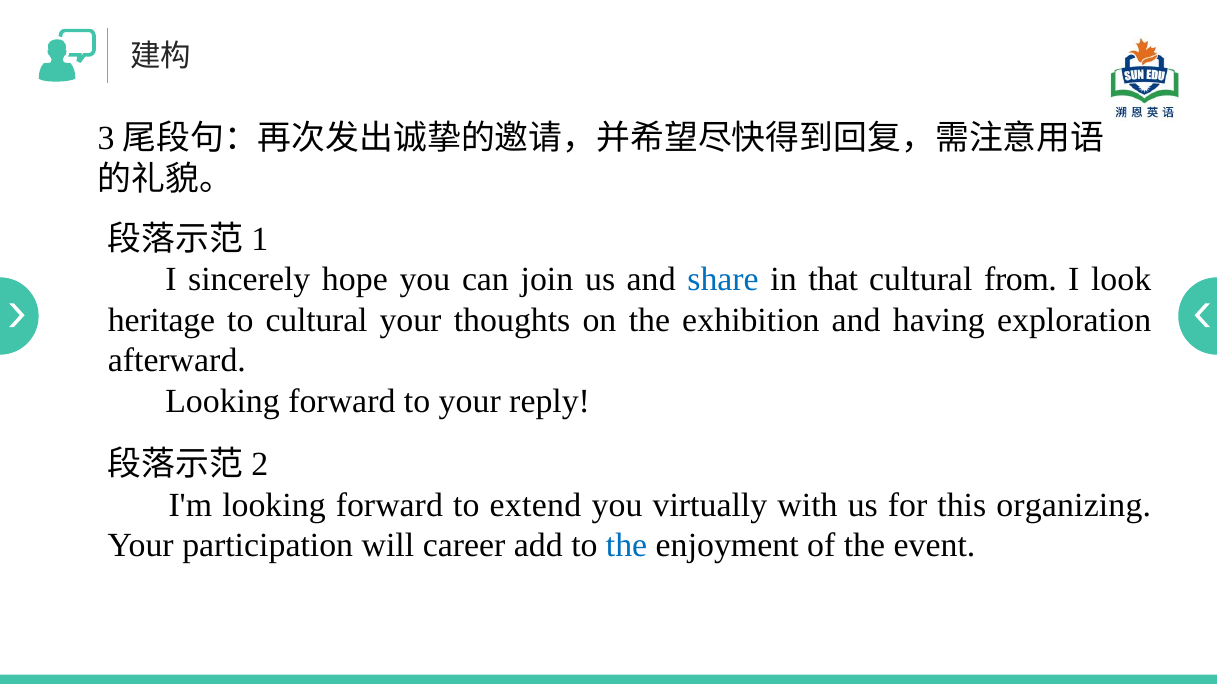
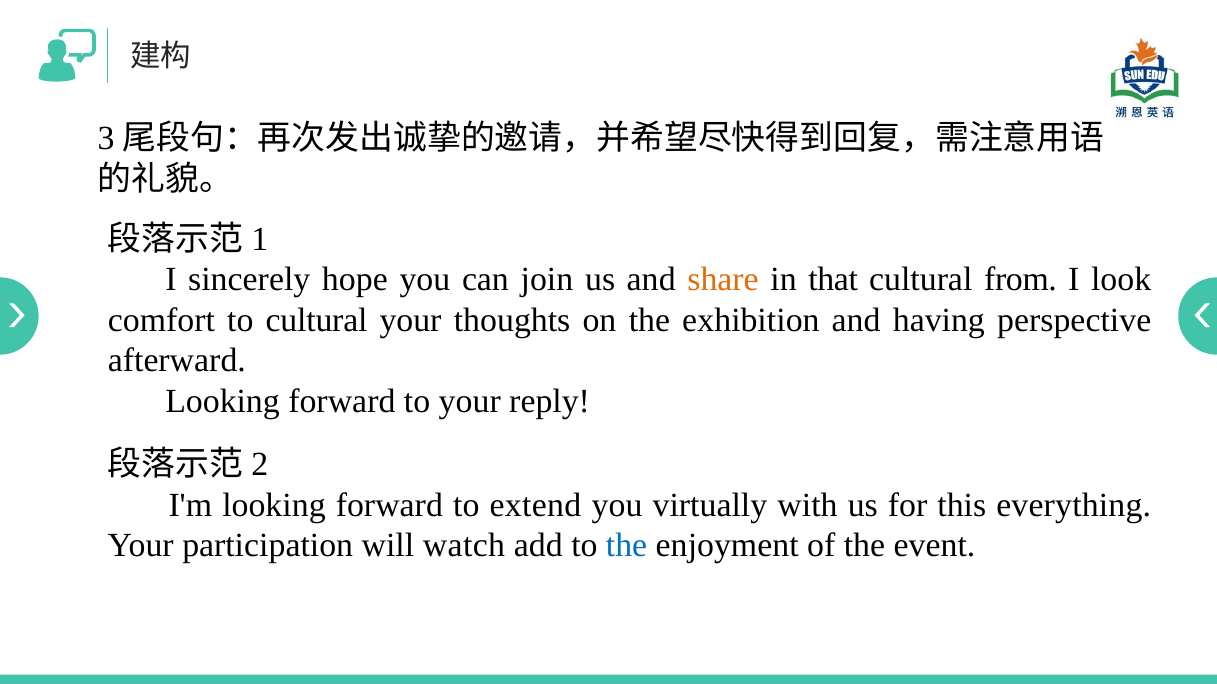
share colour: blue -> orange (723, 280)
heritage: heritage -> comfort (161, 320)
exploration: exploration -> perspective (1074, 320)
organizing: organizing -> everything (1074, 505)
career: career -> watch (464, 546)
